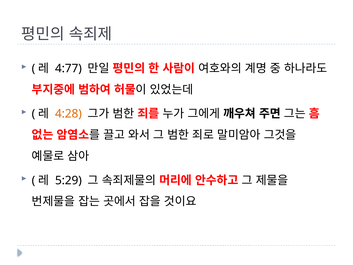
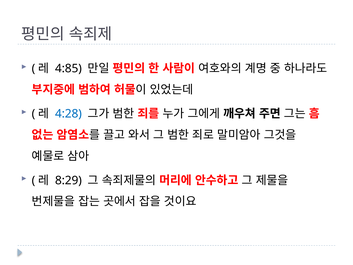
4:77: 4:77 -> 4:85 (68, 68)
4:28 colour: orange -> blue (68, 114)
5:29: 5:29 -> 8:29 (68, 180)
